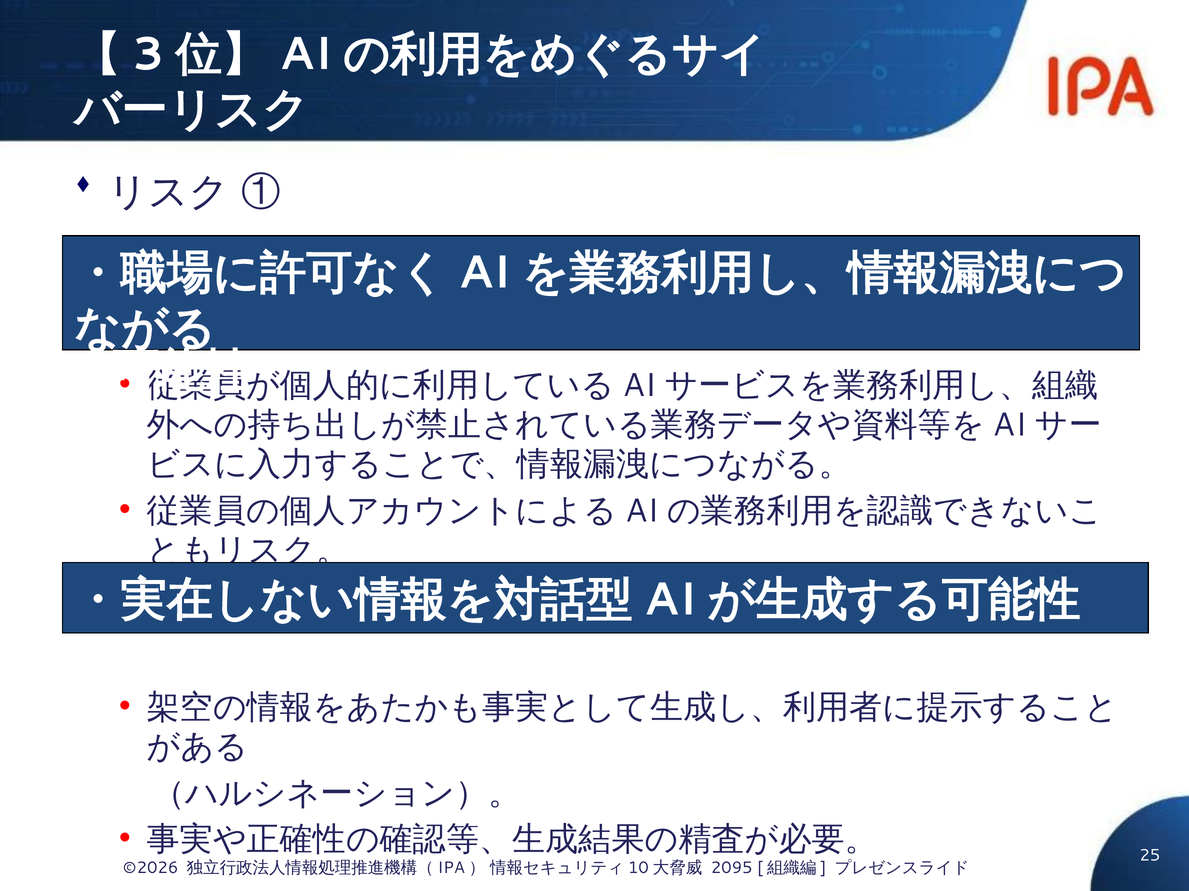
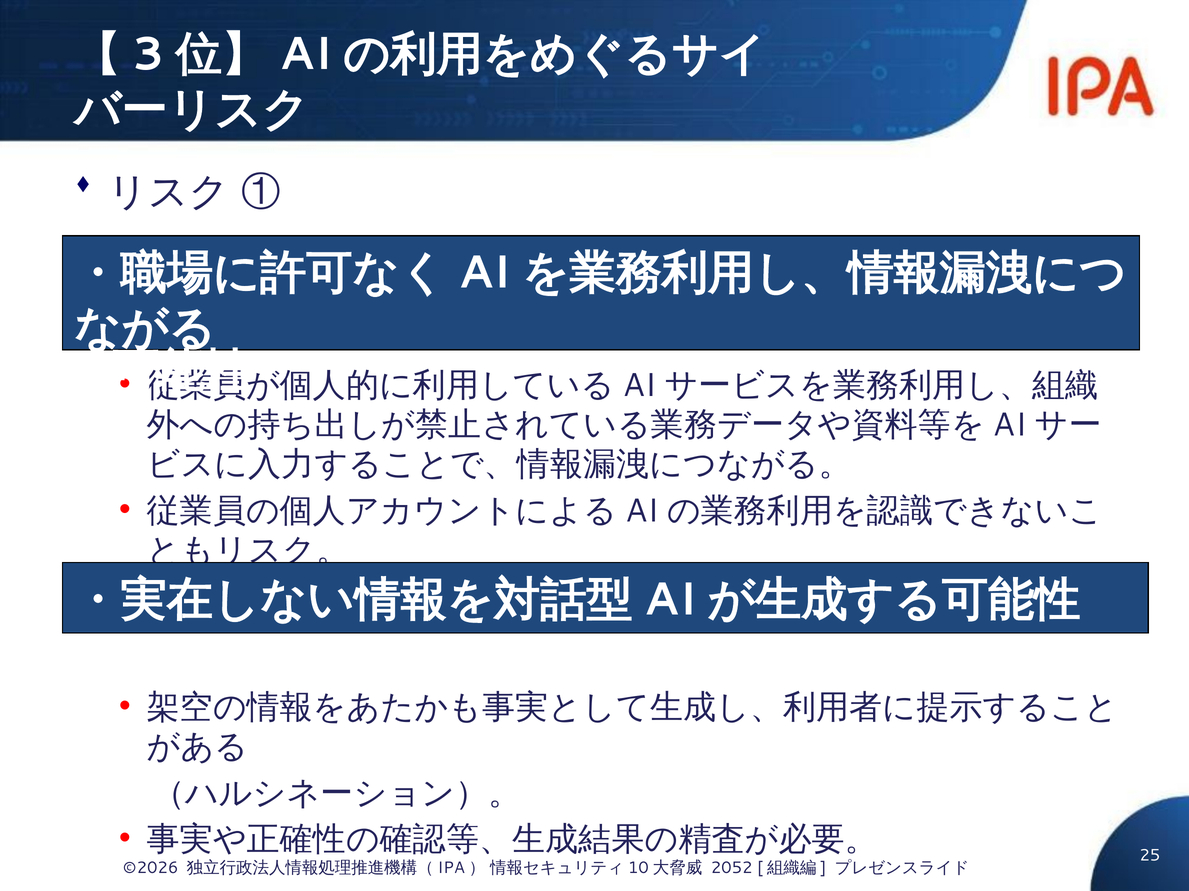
2095: 2095 -> 2052 (732, 869)
